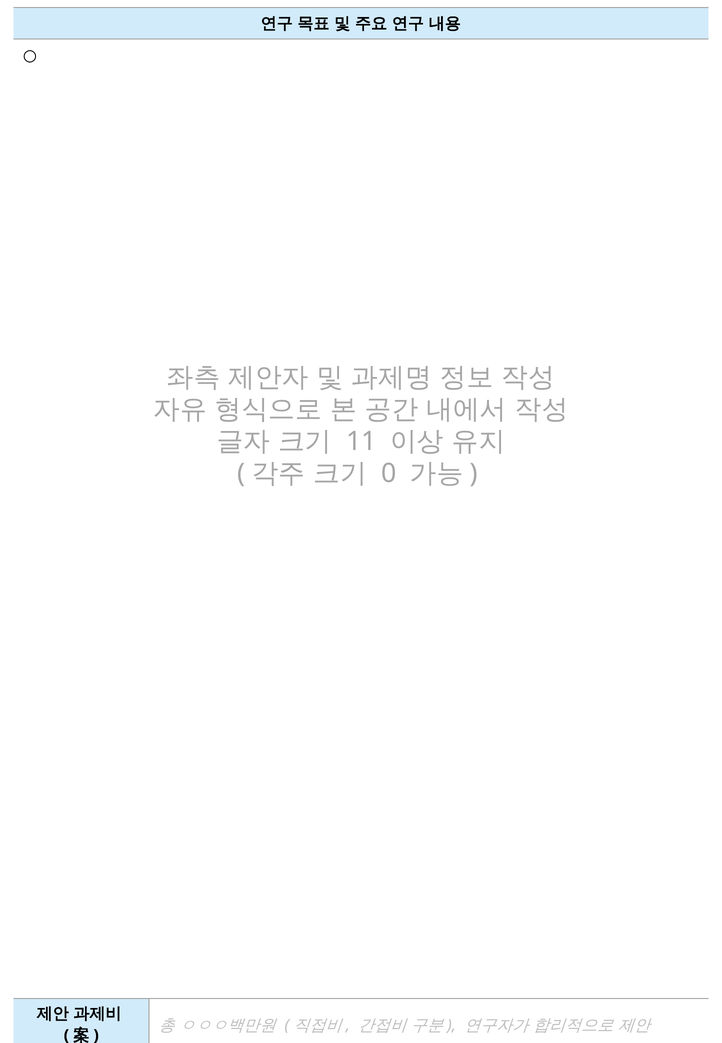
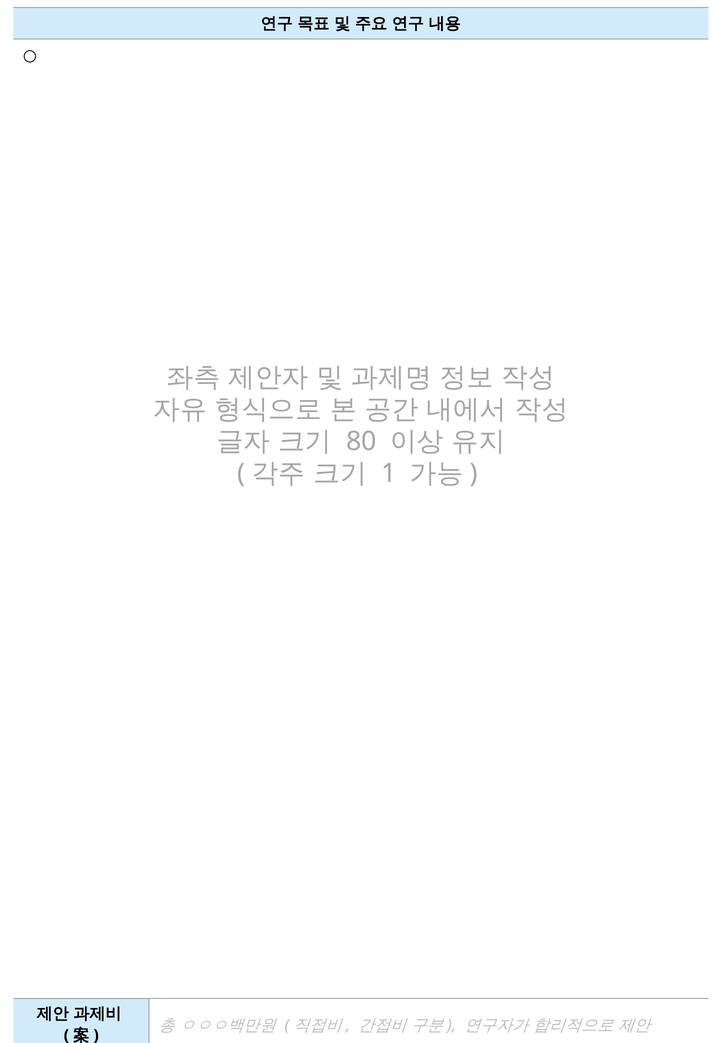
11: 11 -> 80 (361, 442)
0: 0 -> 1 (389, 474)
